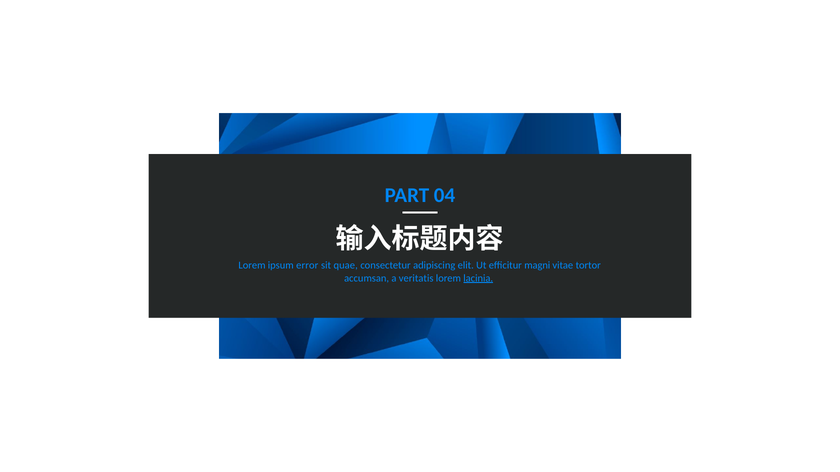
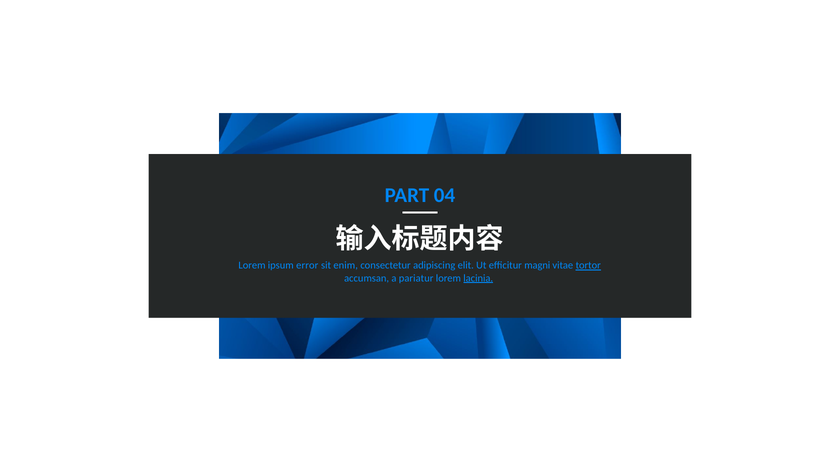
quae: quae -> enim (346, 266)
tortor underline: none -> present (588, 266)
veritatis: veritatis -> pariatur (416, 278)
